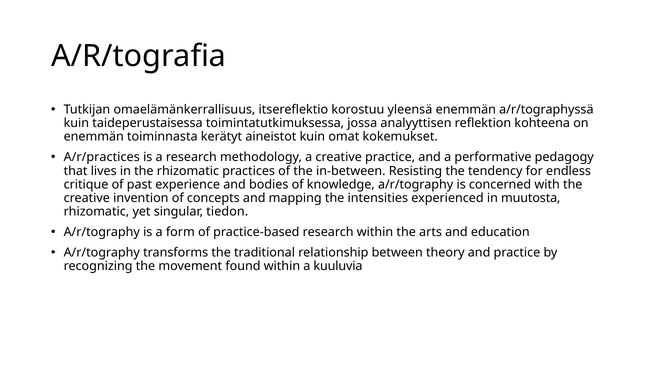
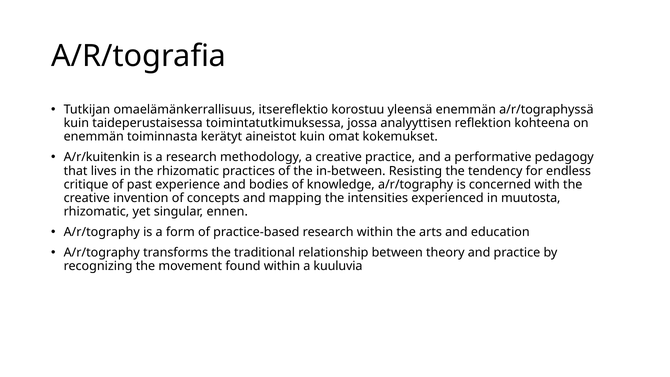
A/r/practices: A/r/practices -> A/r/kuitenkin (102, 157)
tiedon: tiedon -> ennen (227, 212)
